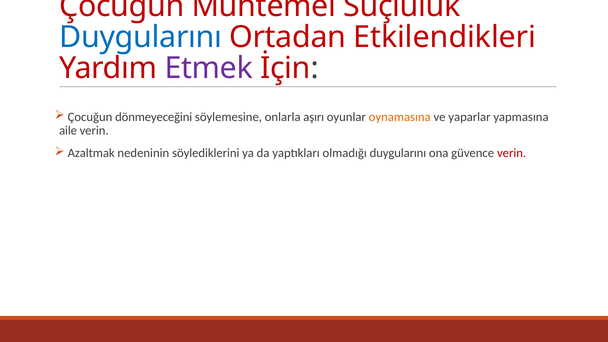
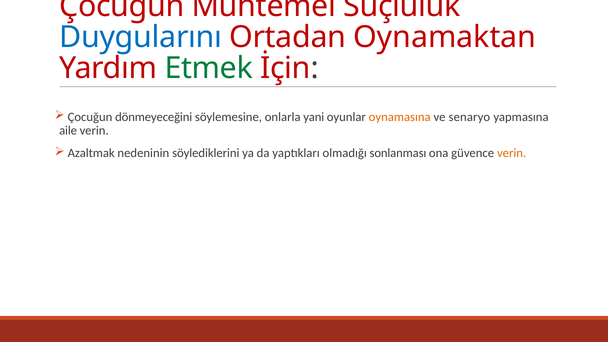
Etkilendikleri: Etkilendikleri -> Oynamaktan (445, 37)
Etmek colour: purple -> green (209, 68)
aşırı: aşırı -> yani (314, 117)
yaparlar: yaparlar -> senaryo (469, 117)
olmadığı duygularını: duygularını -> sonlanması (398, 153)
verin colour: red -> orange (512, 153)
